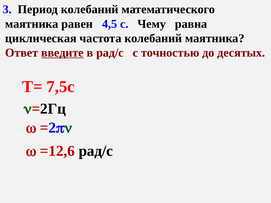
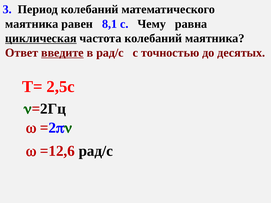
4,5: 4,5 -> 8,1 (110, 24)
циклическая underline: none -> present (41, 38)
7,5с: 7,5с -> 2,5с (61, 87)
